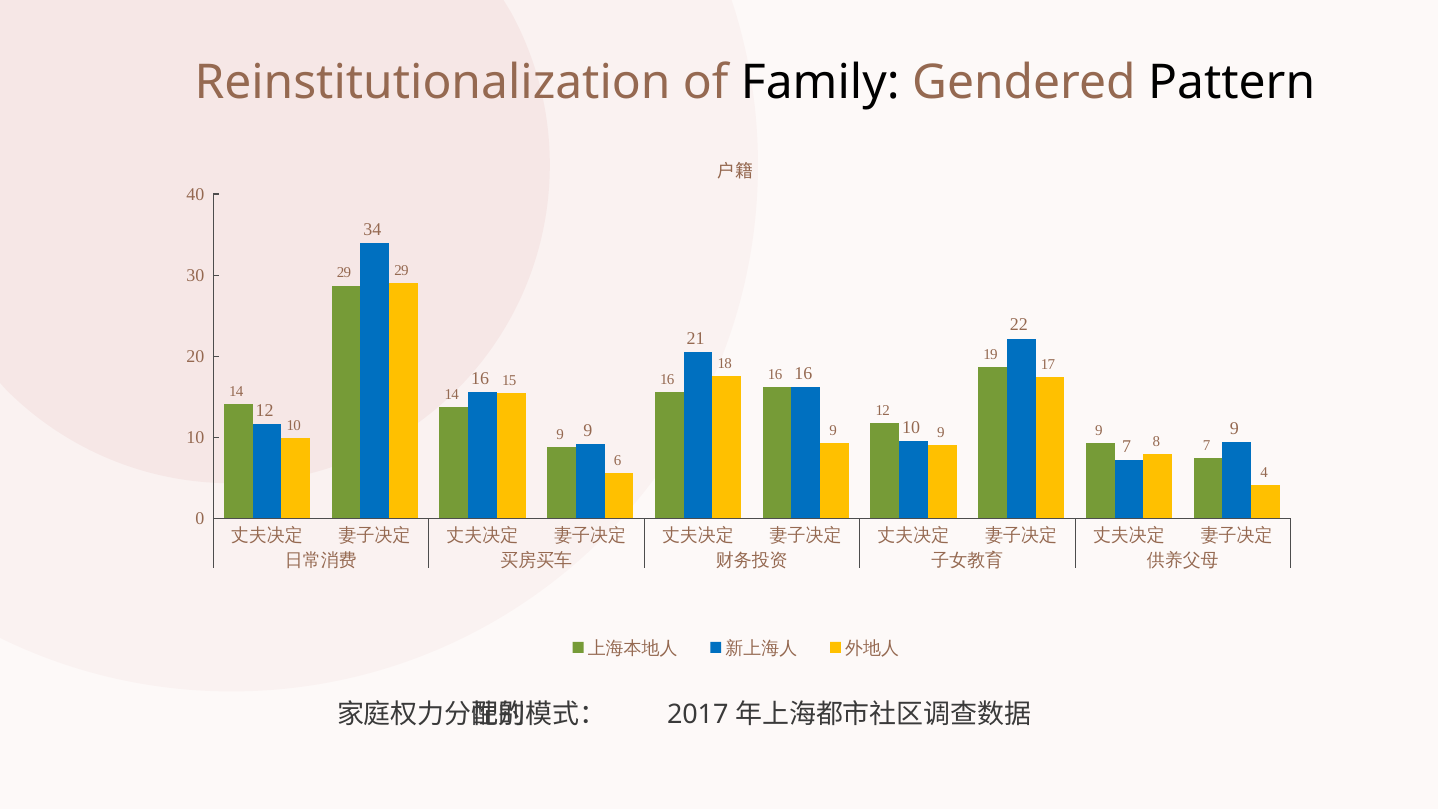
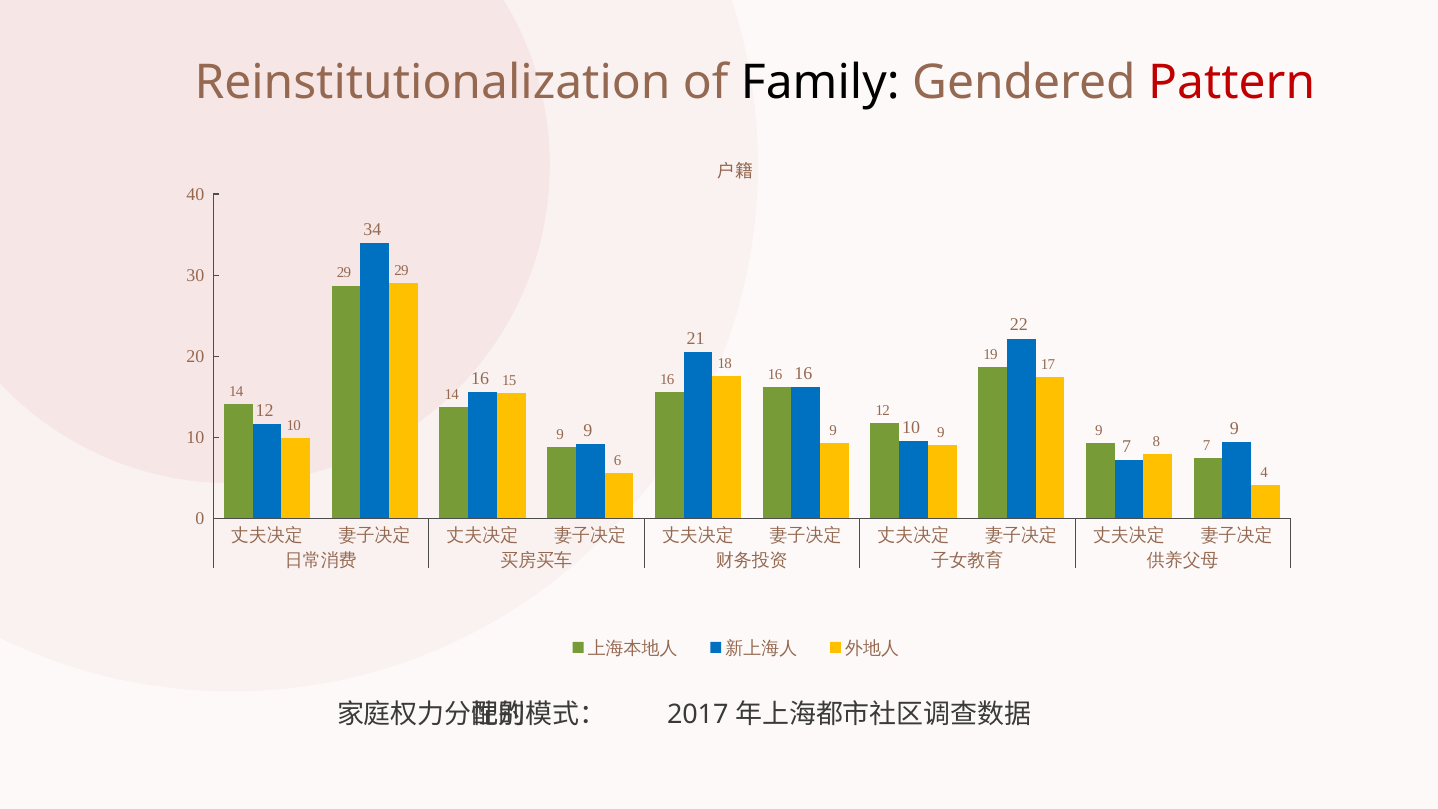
Pattern colour: black -> red (1232, 83)
